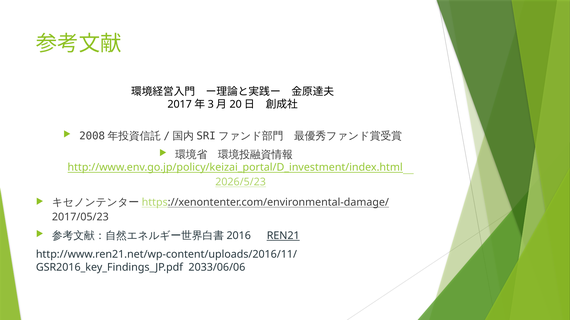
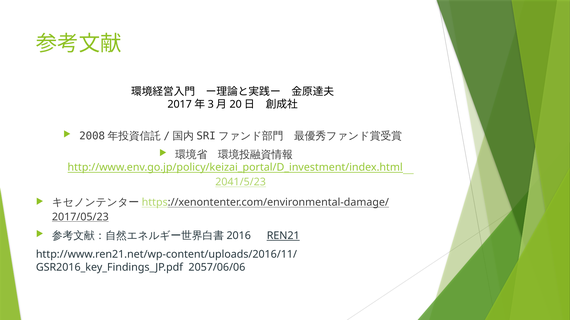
2026/5/23: 2026/5/23 -> 2041/5/23 (241, 182)
2017/05/23 underline: none -> present (80, 217)
2033/06/06: 2033/06/06 -> 2057/06/06 (217, 268)
